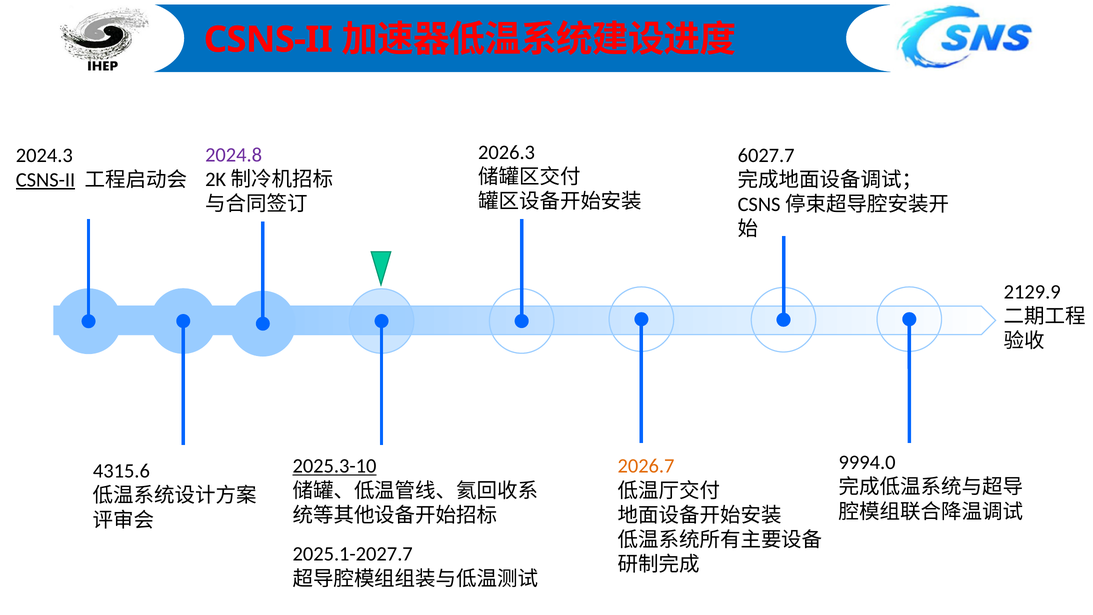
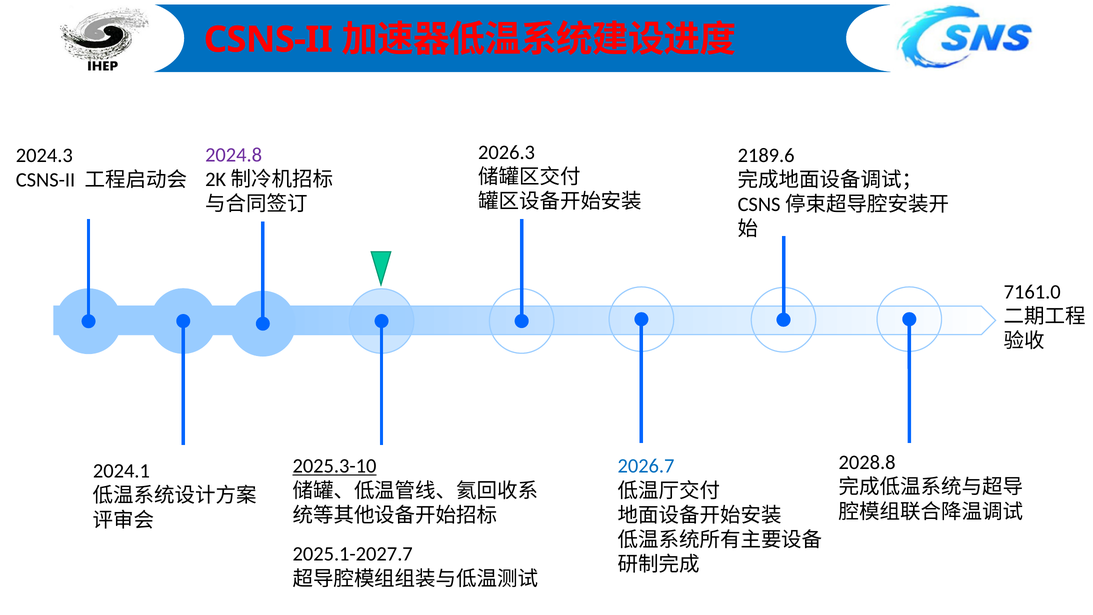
6027.7: 6027.7 -> 2189.6 (766, 155)
CSNS-II underline: present -> none (46, 180)
2129.9: 2129.9 -> 7161.0 (1032, 292)
9994.0: 9994.0 -> 2028.8 (867, 462)
2026.7 colour: orange -> blue (646, 466)
4315.6: 4315.6 -> 2024.1 (121, 471)
